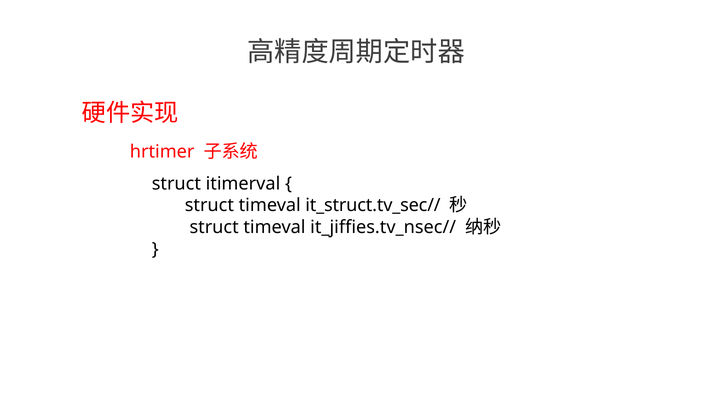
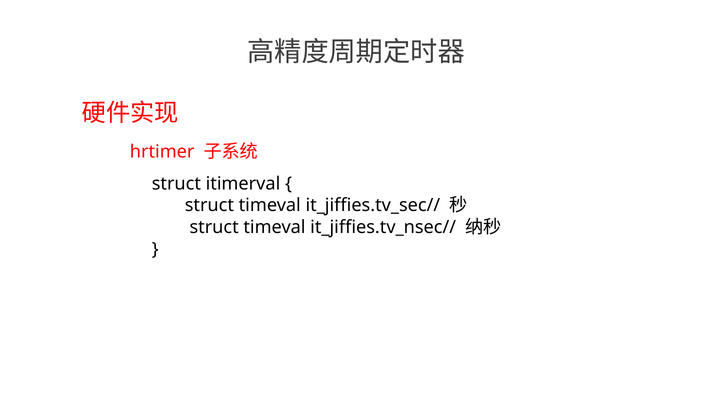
it_struct.tv_sec//: it_struct.tv_sec// -> it_jiffies.tv_sec// (373, 205)
